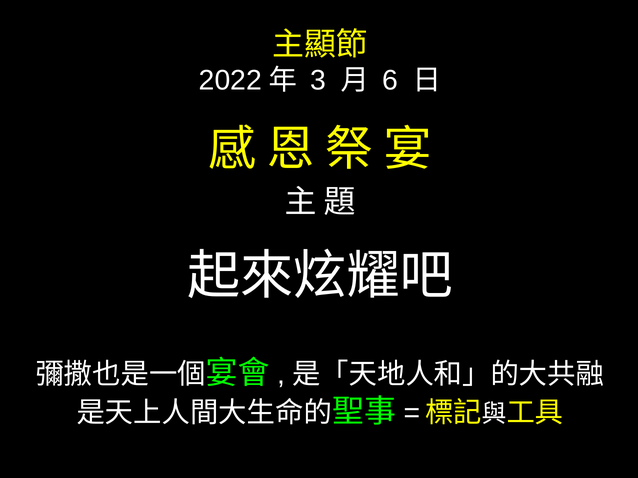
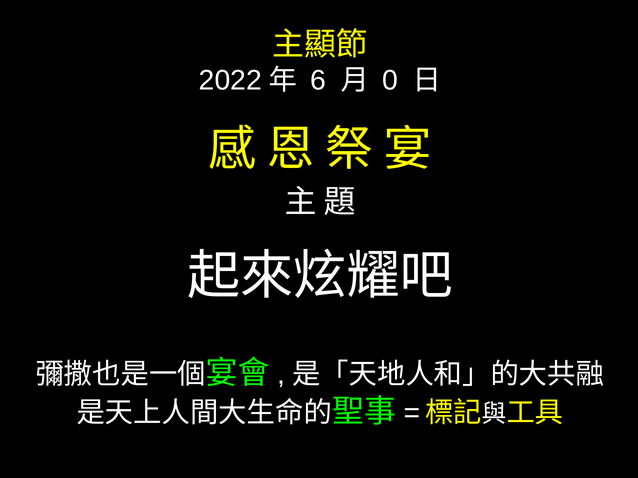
3: 3 -> 6 (318, 81)
6: 6 -> 0 (390, 81)
